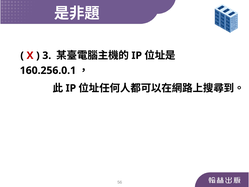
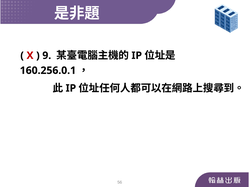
3: 3 -> 9 (47, 55)
